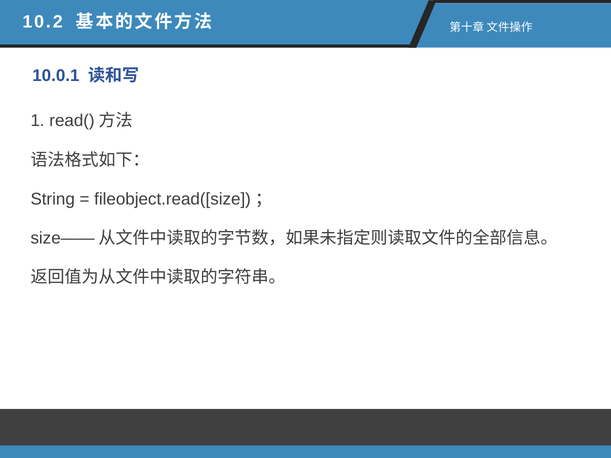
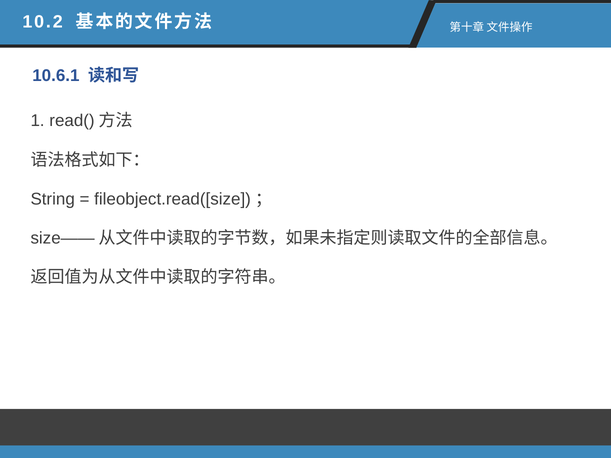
10.0.1: 10.0.1 -> 10.6.1 (56, 76)
